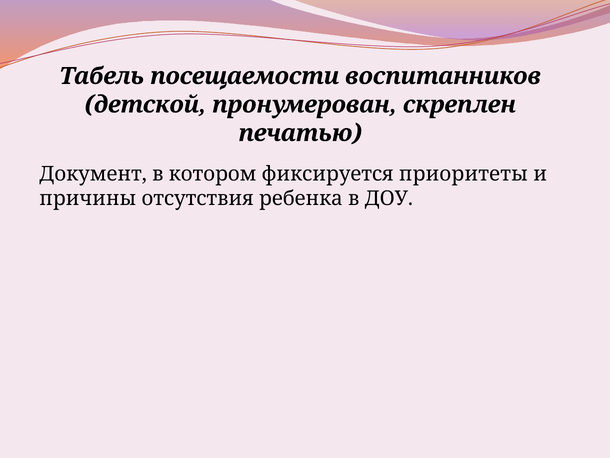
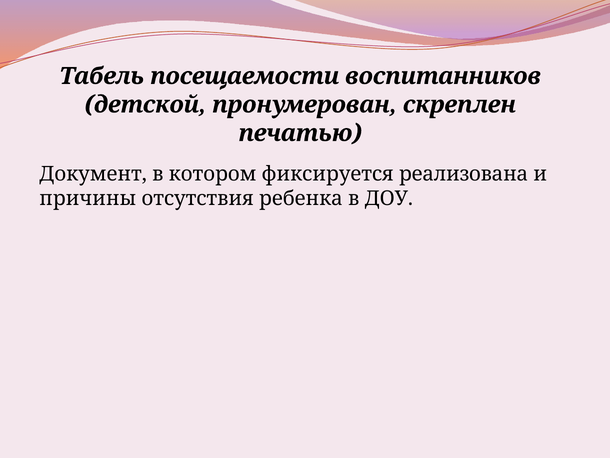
приоритеты: приоритеты -> реализована (464, 174)
